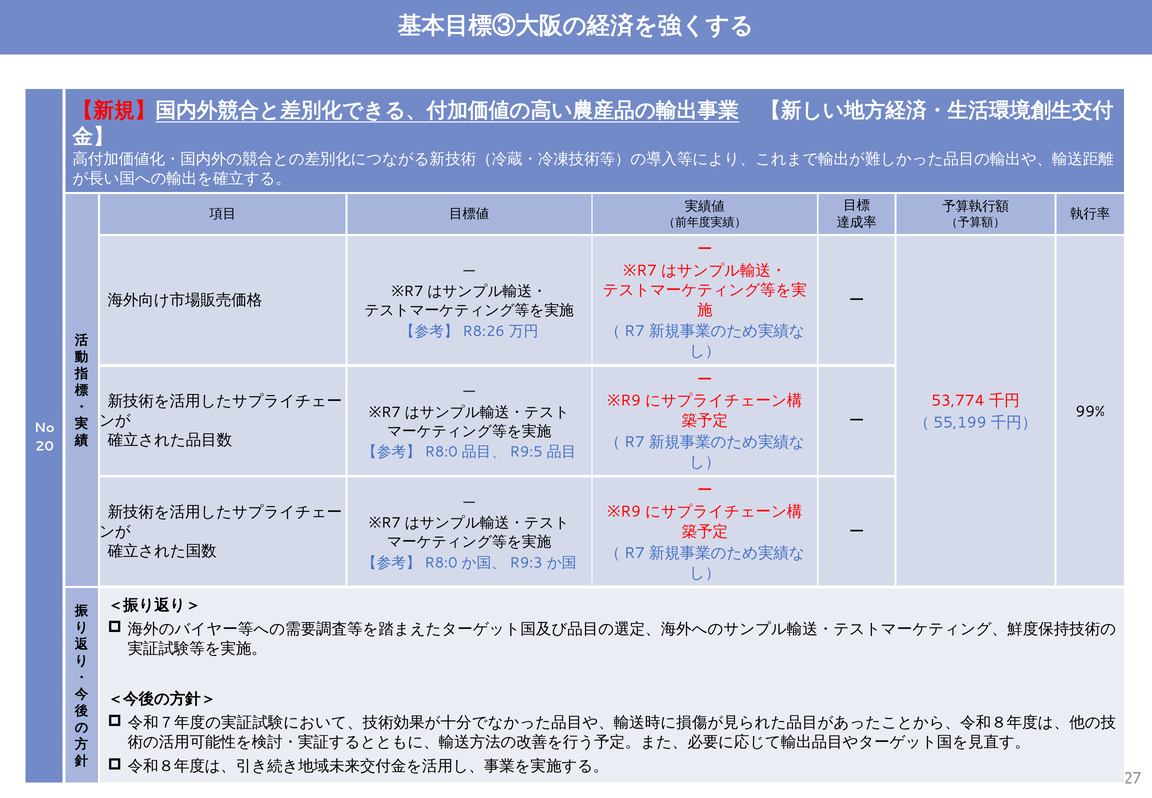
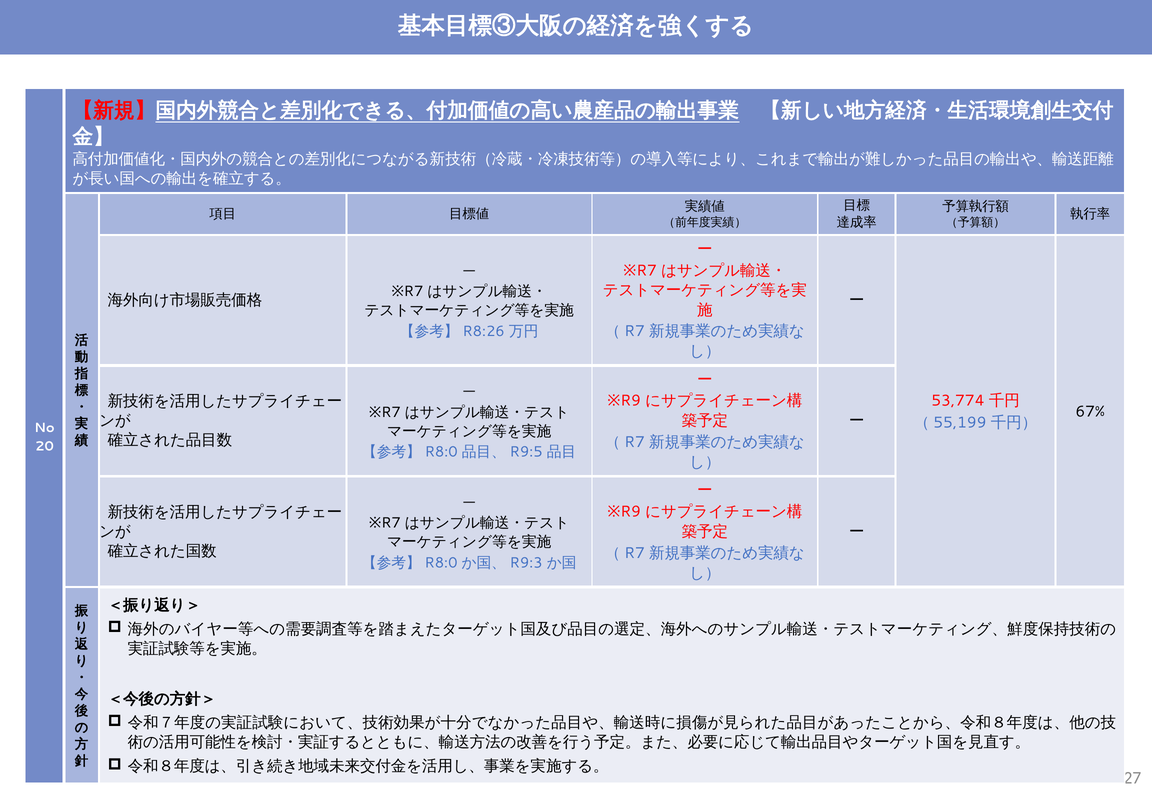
99%: 99% -> 67% (1090, 412)
